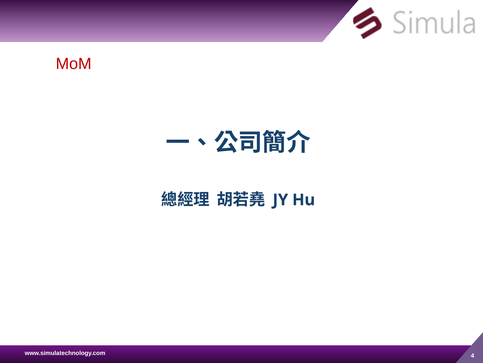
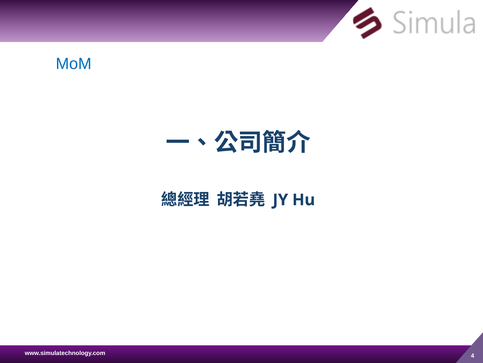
MoM colour: red -> blue (74, 64)
